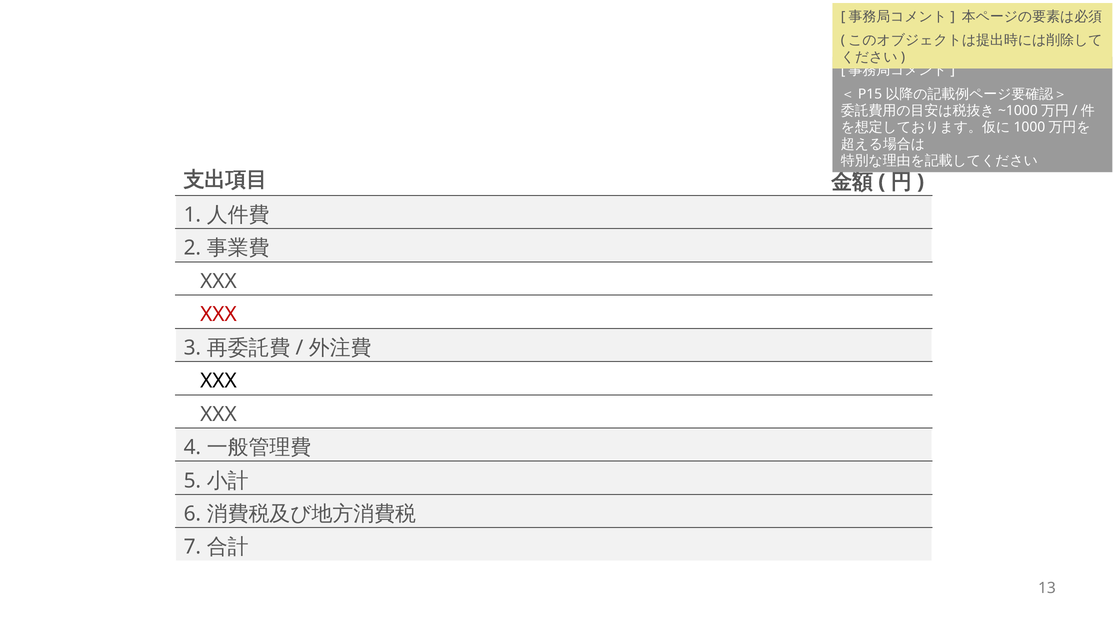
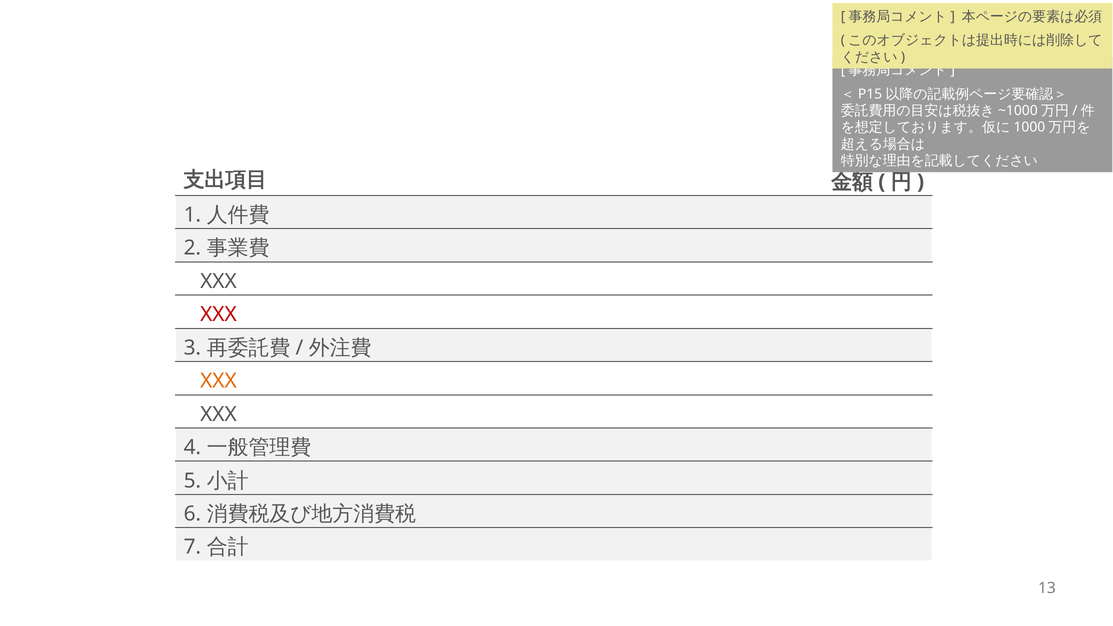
XXX colour: black -> orange (218, 381)
